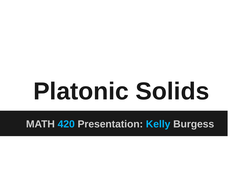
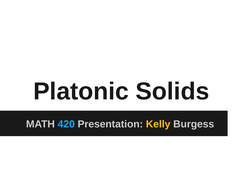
Kelly colour: light blue -> yellow (158, 124)
